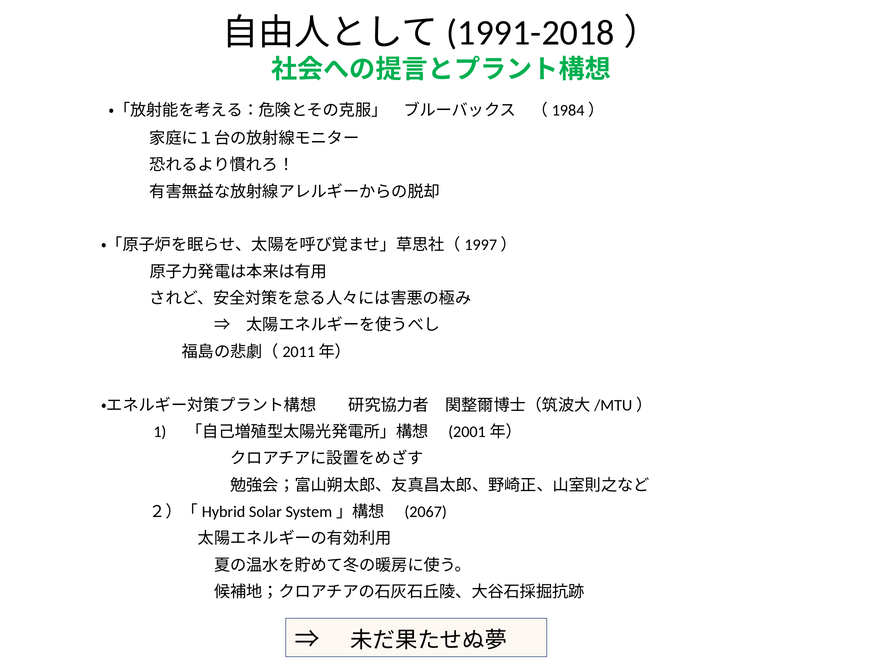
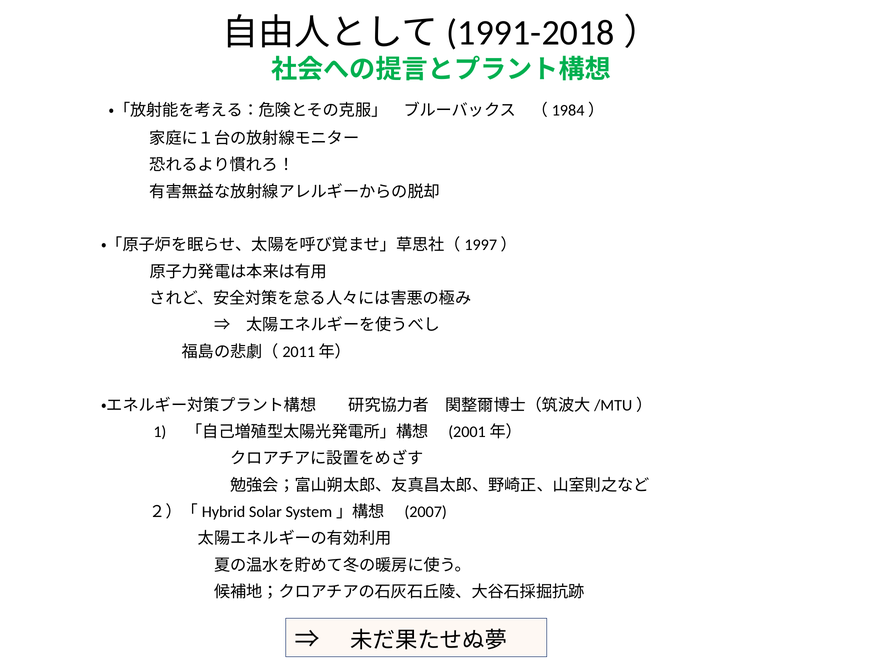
2067: 2067 -> 2007 (426, 512)
